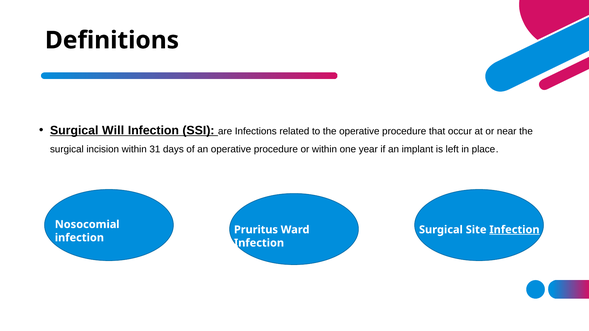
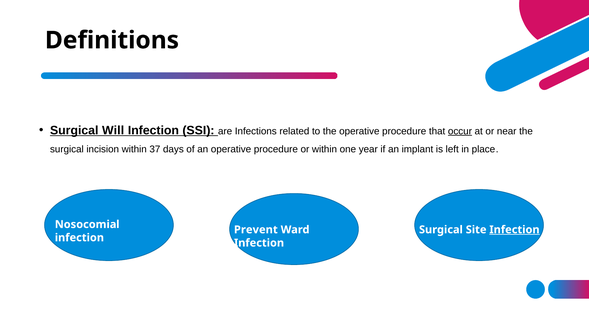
occur underline: none -> present (460, 131)
31: 31 -> 37 (155, 149)
Pruritus: Pruritus -> Prevent (256, 230)
